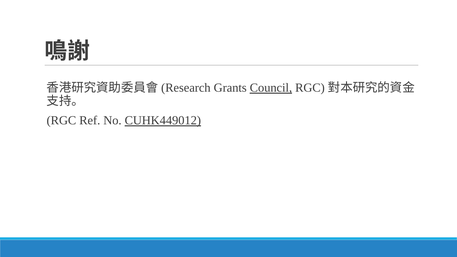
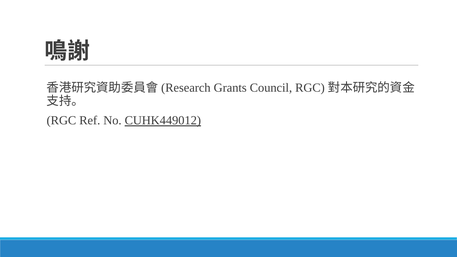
Council underline: present -> none (271, 88)
